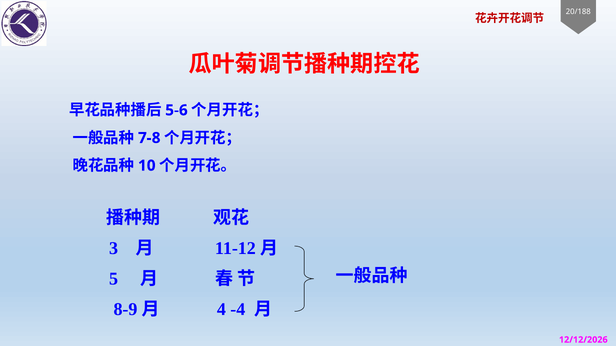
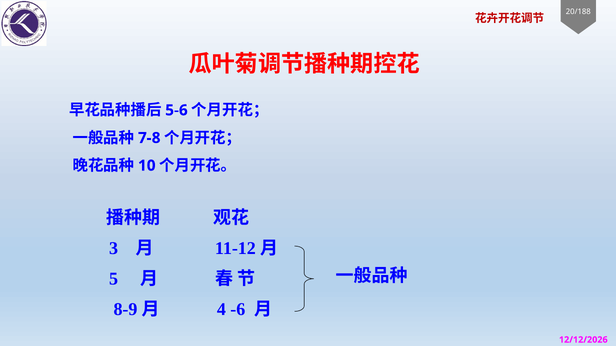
-4: -4 -> -6 (238, 310)
